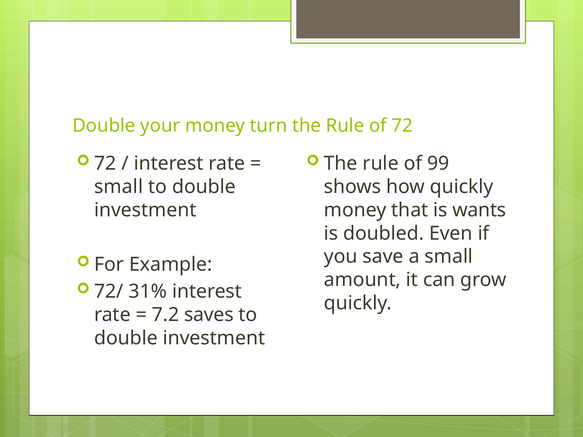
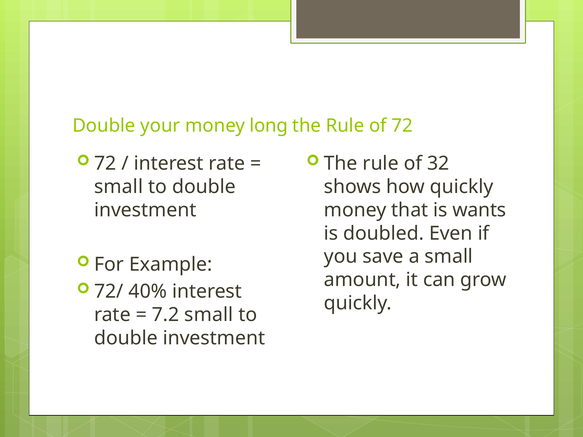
turn: turn -> long (269, 126)
99: 99 -> 32 (438, 163)
31%: 31% -> 40% (148, 292)
7.2 saves: saves -> small (209, 315)
